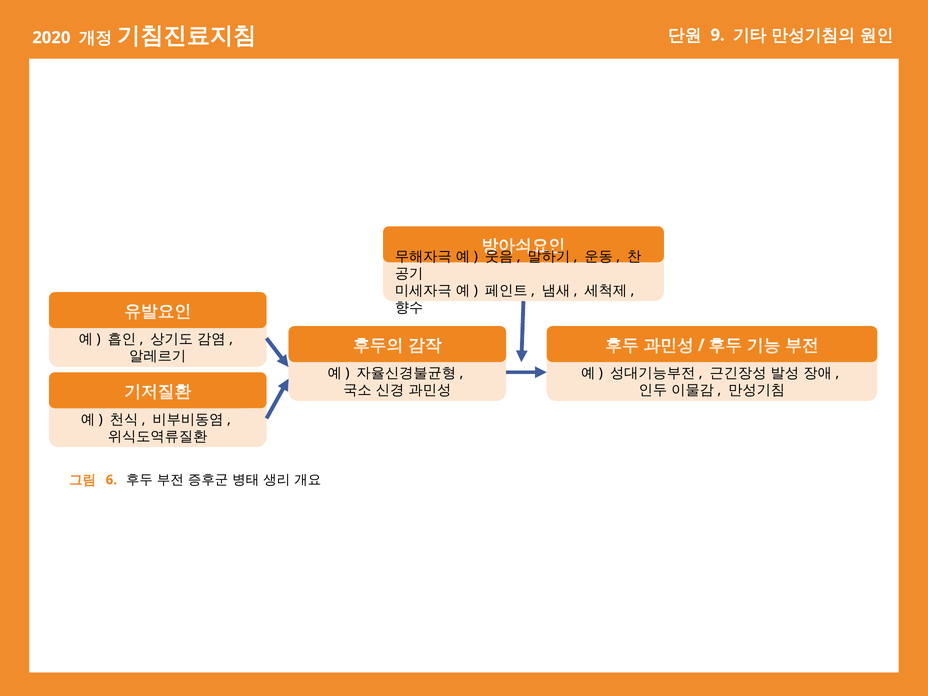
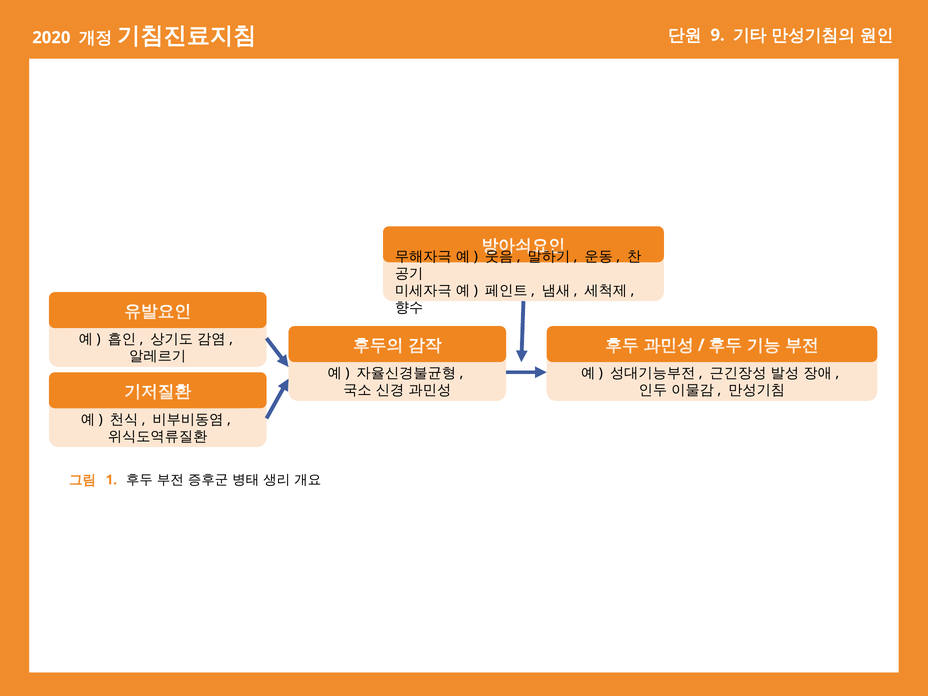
6: 6 -> 1 (111, 480)
